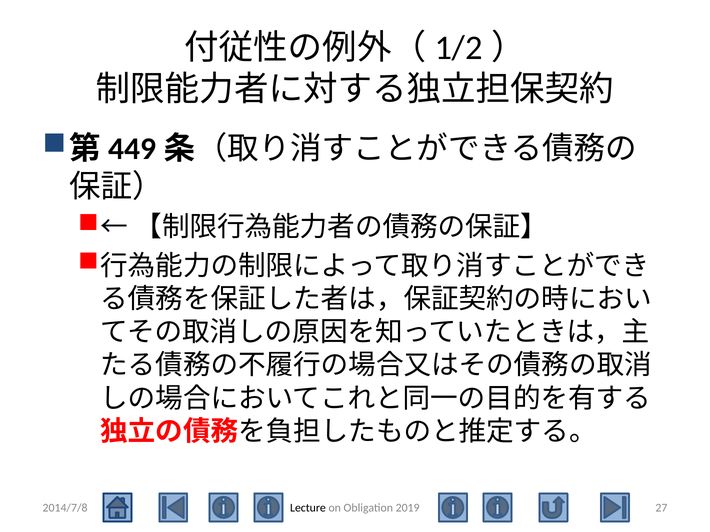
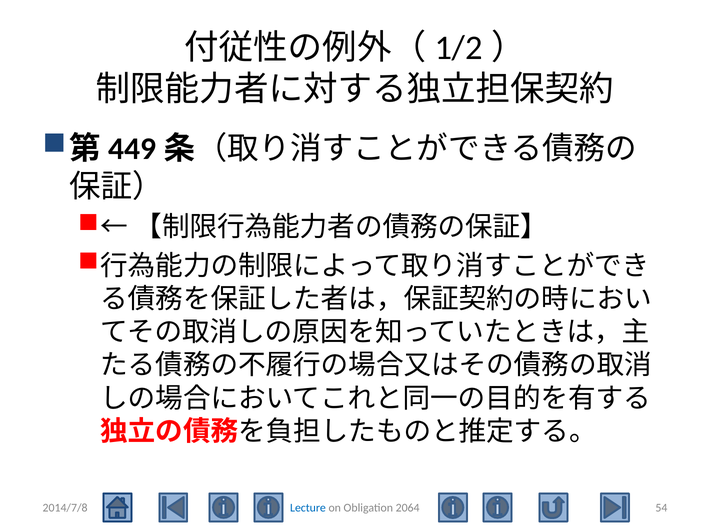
Lecture colour: black -> blue (308, 508)
2019: 2019 -> 2064 (408, 508)
27: 27 -> 54 (661, 508)
